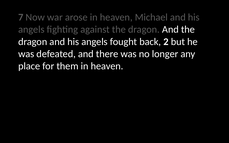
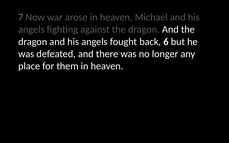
2: 2 -> 6 (166, 42)
